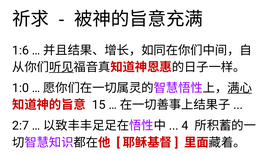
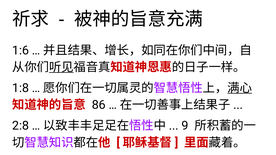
1:0: 1:0 -> 1:8 (21, 88)
15: 15 -> 86 (99, 105)
2:7: 2:7 -> 2:8 (21, 126)
4: 4 -> 9 (185, 126)
